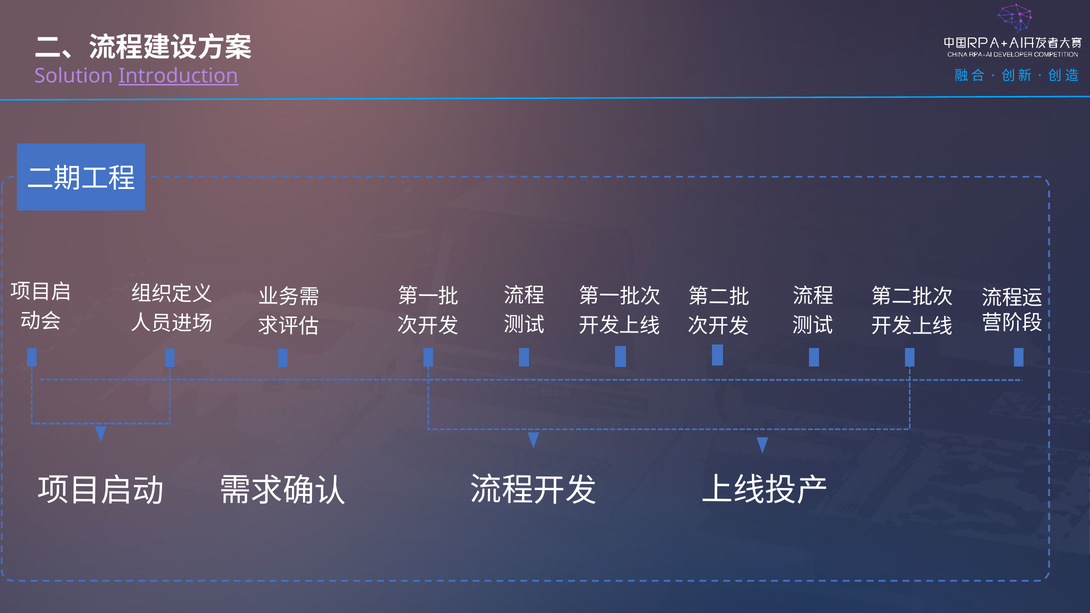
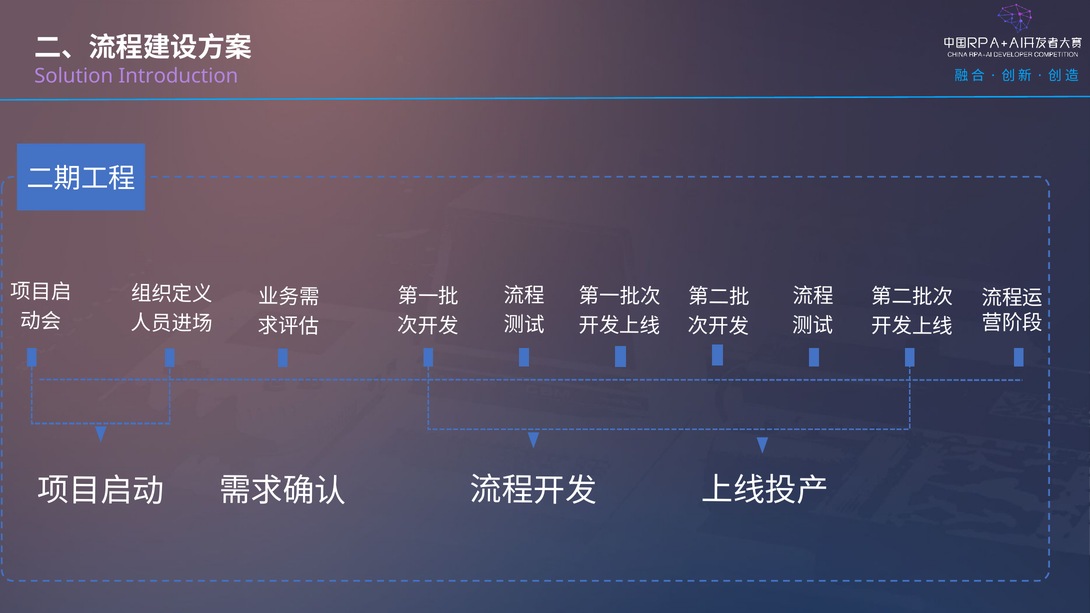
Introduction underline: present -> none (178, 76)
